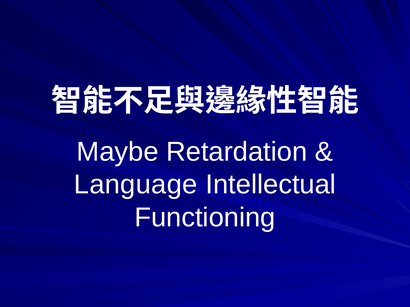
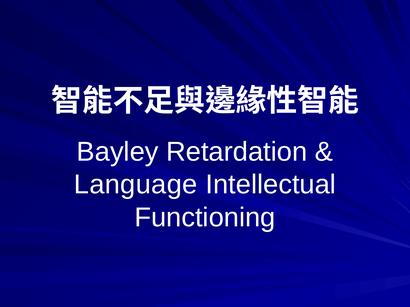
Maybe: Maybe -> Bayley (118, 152)
